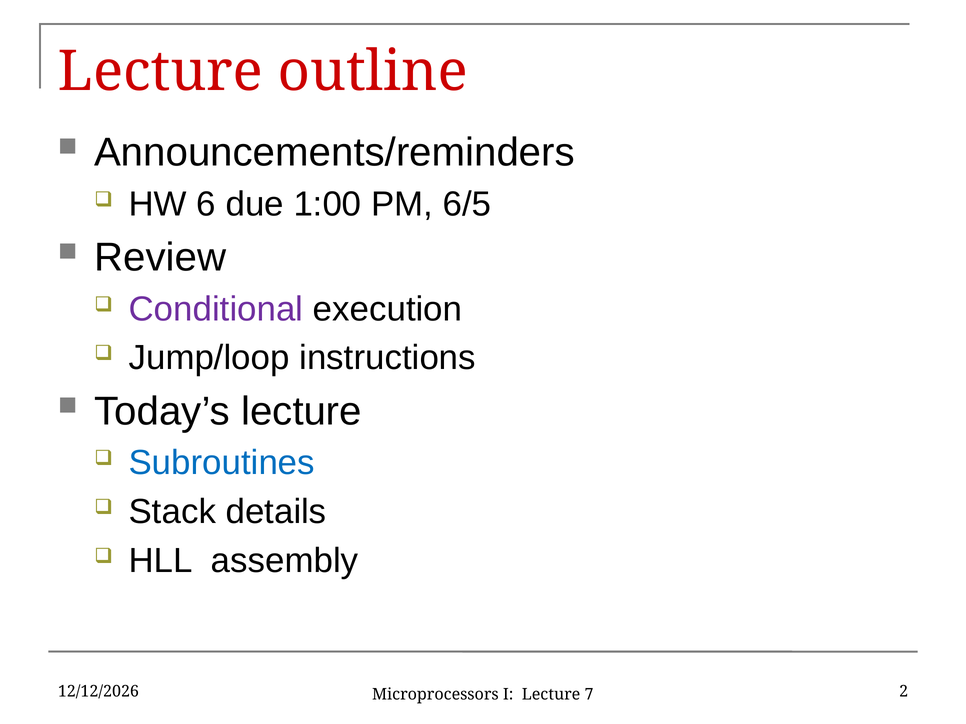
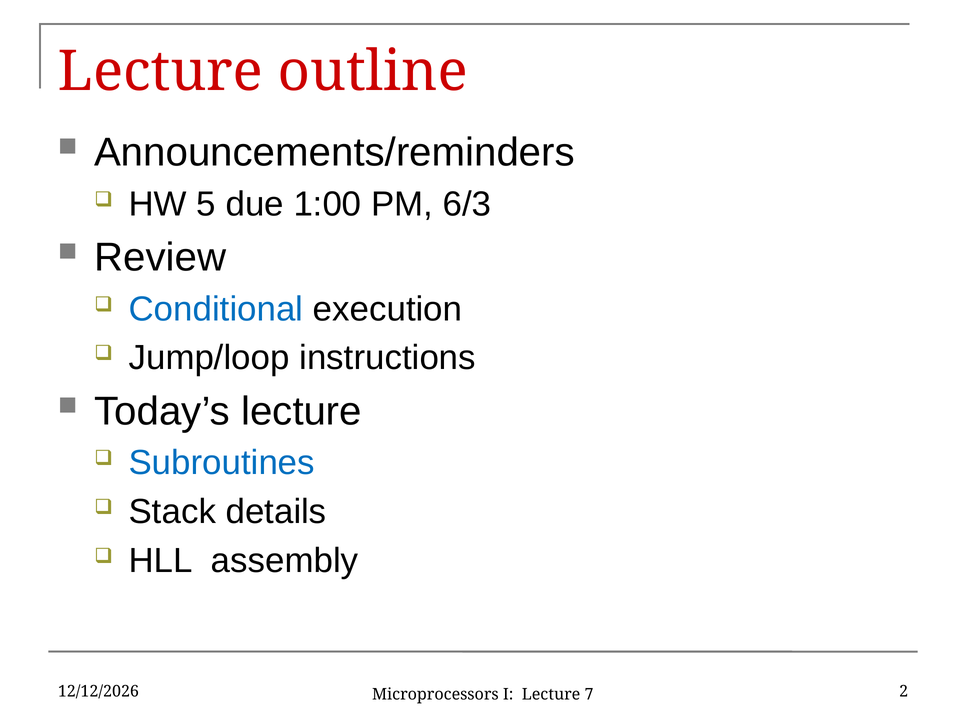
6: 6 -> 5 (206, 204)
6/5: 6/5 -> 6/3 (467, 204)
Conditional colour: purple -> blue (216, 309)
